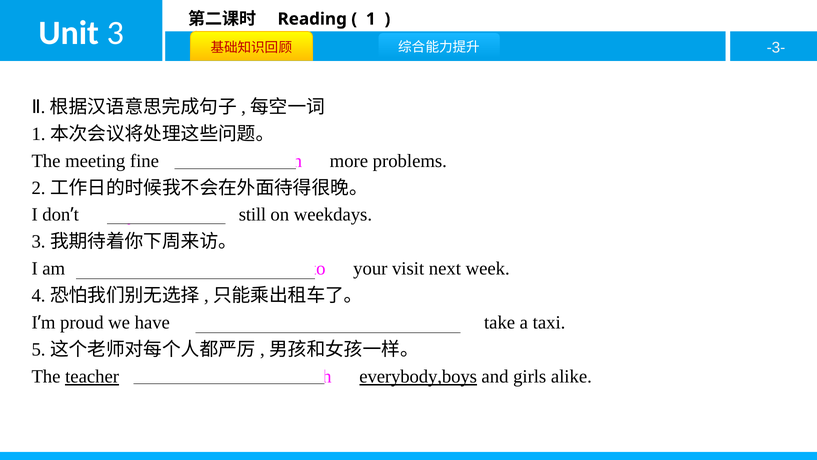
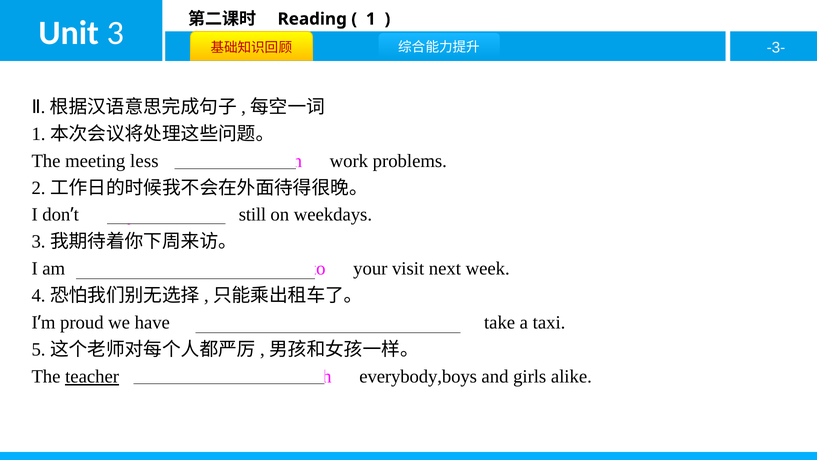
fine: fine -> less (144, 161)
more: more -> work (349, 161)
everybody,boys underline: present -> none (418, 376)
